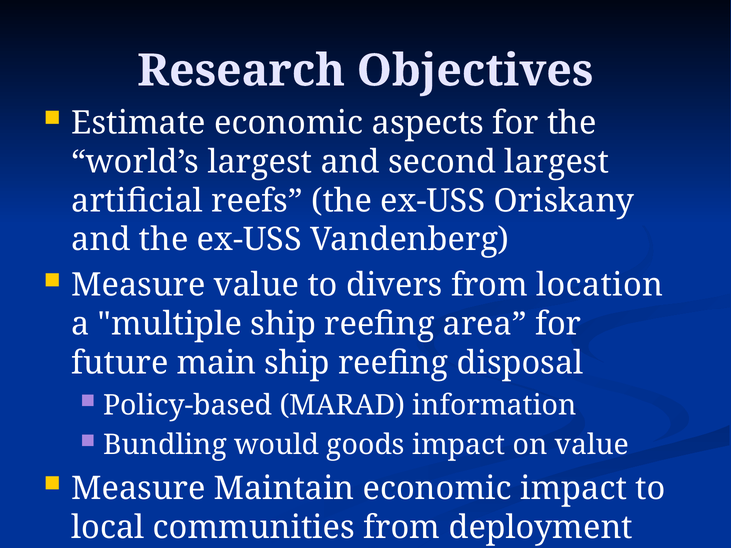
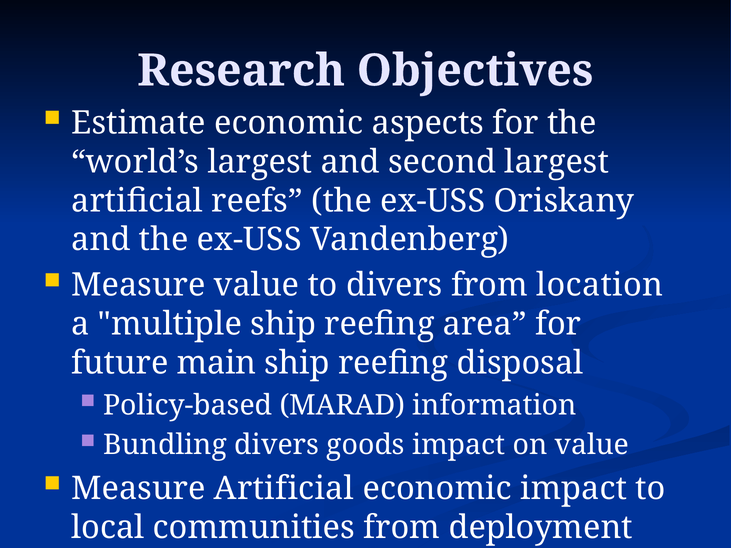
Bundling would: would -> divers (277, 445)
Measure Maintain: Maintain -> Artificial (284, 489)
